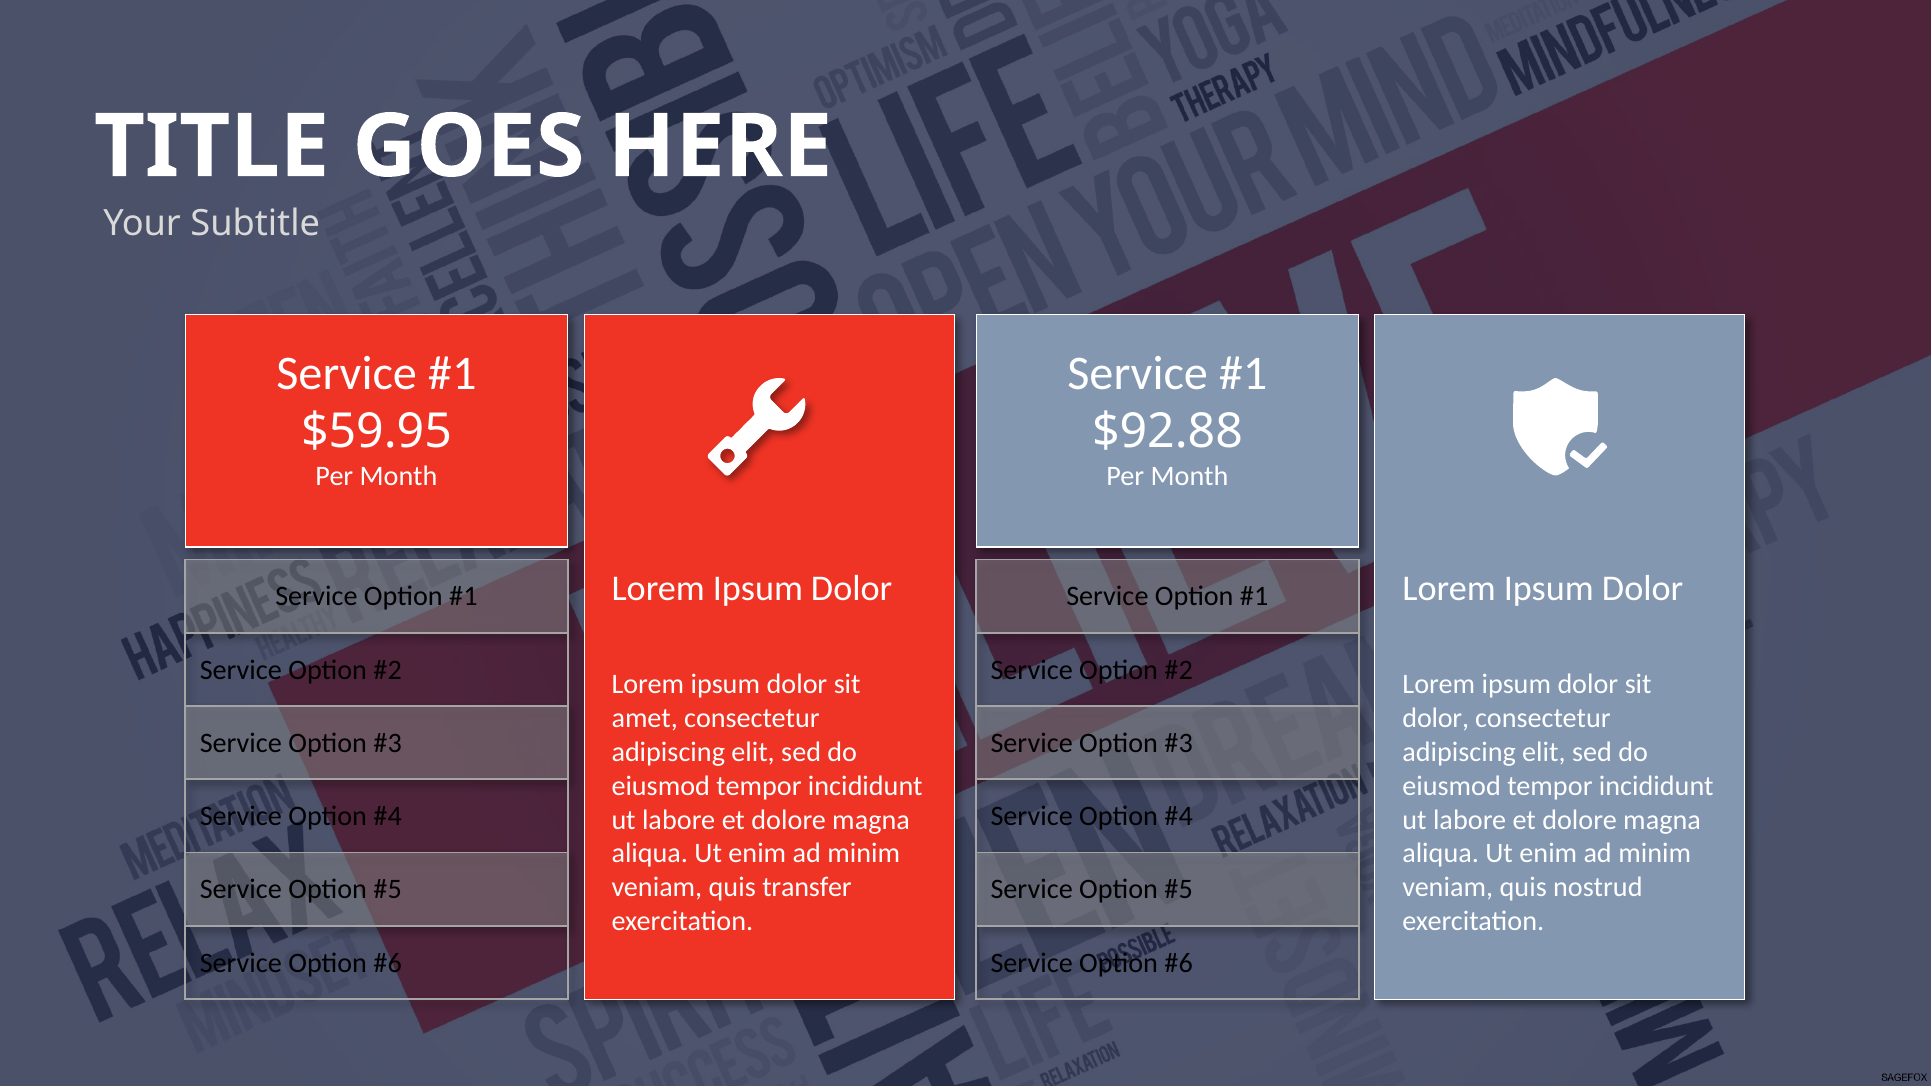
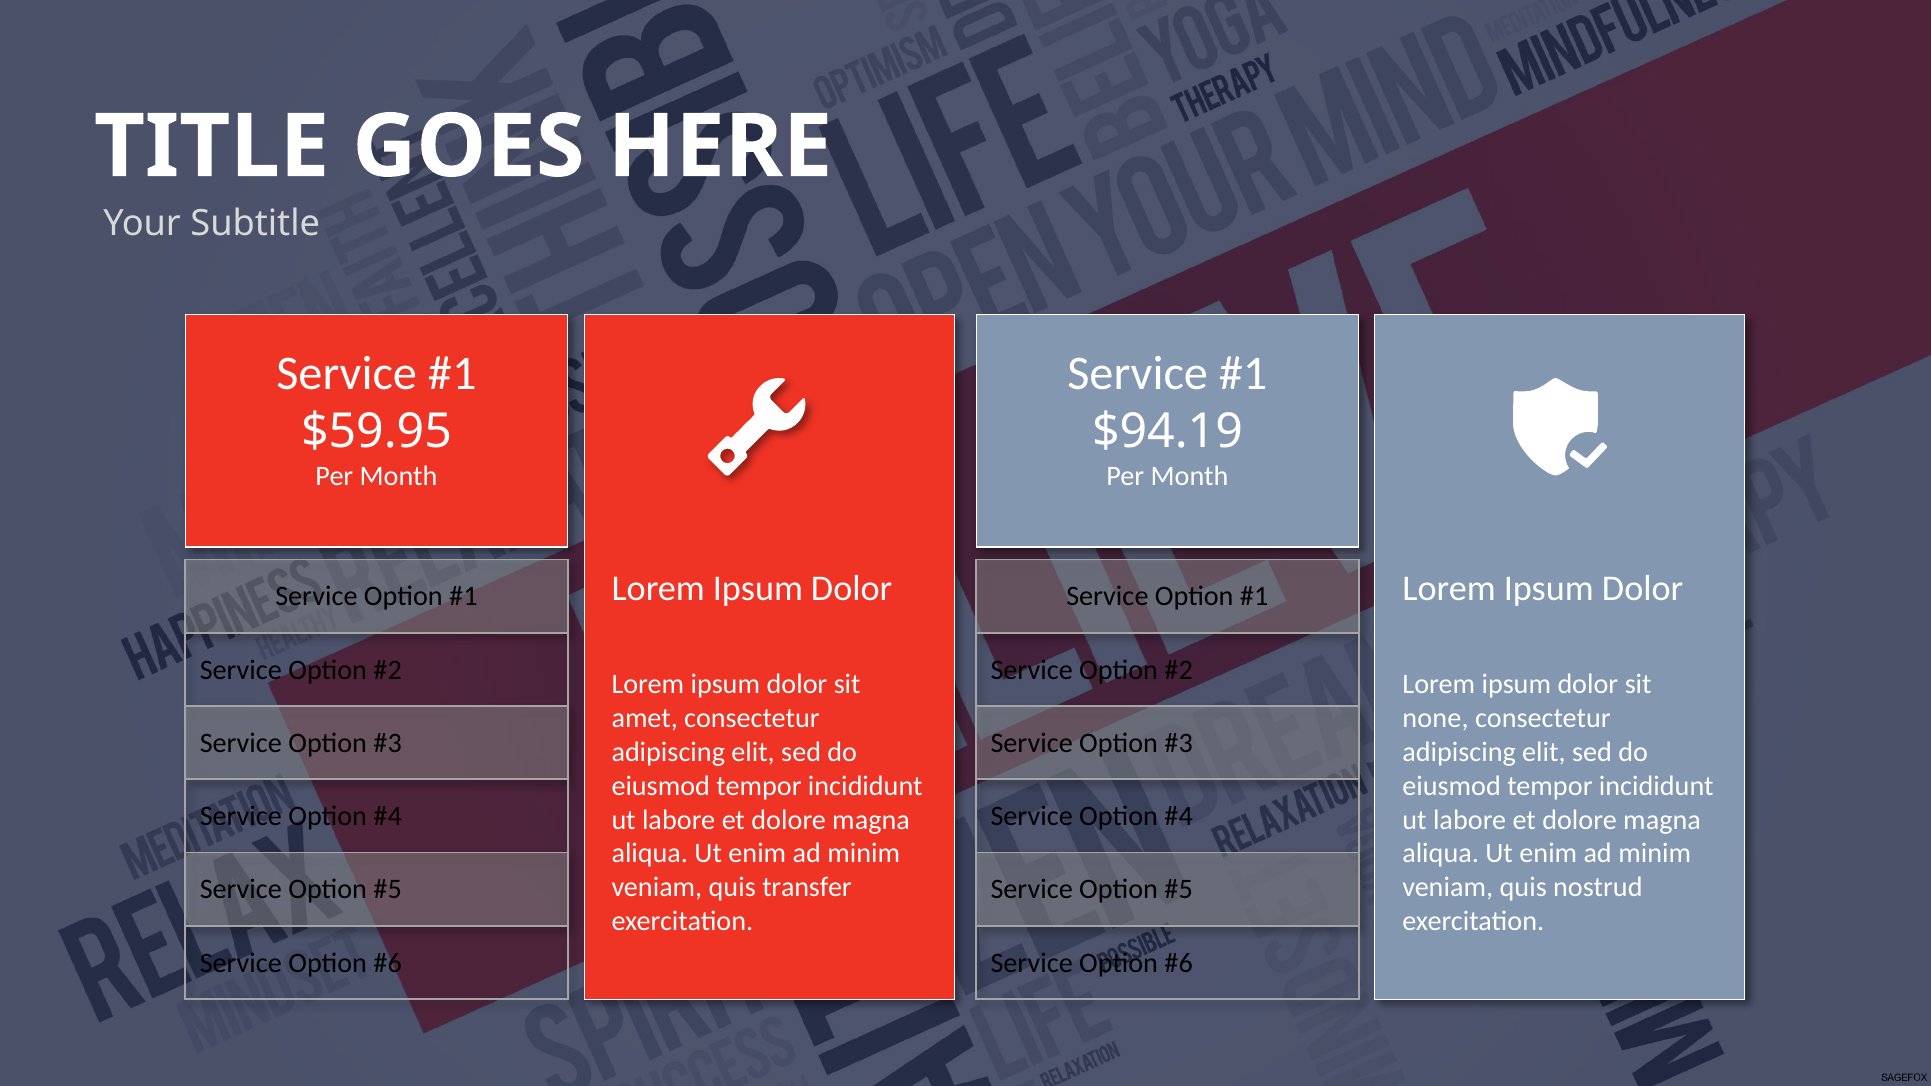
$92.88: $92.88 -> $94.19 (1167, 431)
dolor: dolor -> none (1436, 719)
